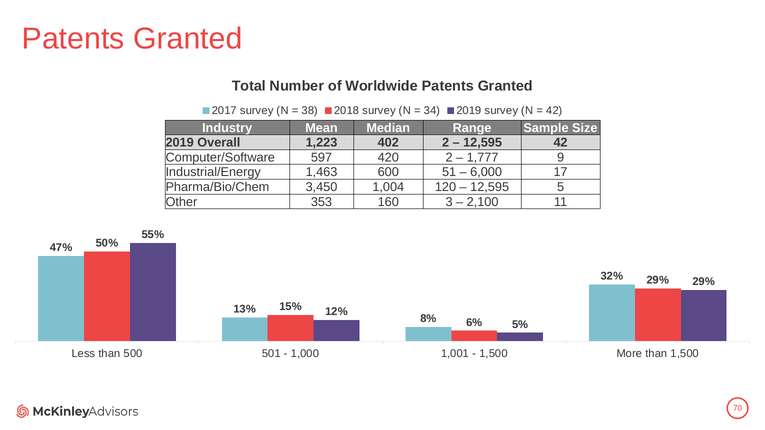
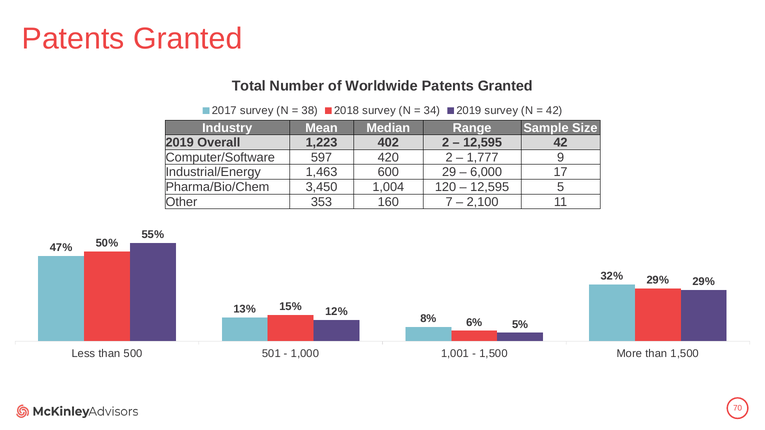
51: 51 -> 29 (449, 172)
3: 3 -> 7 (449, 202)
